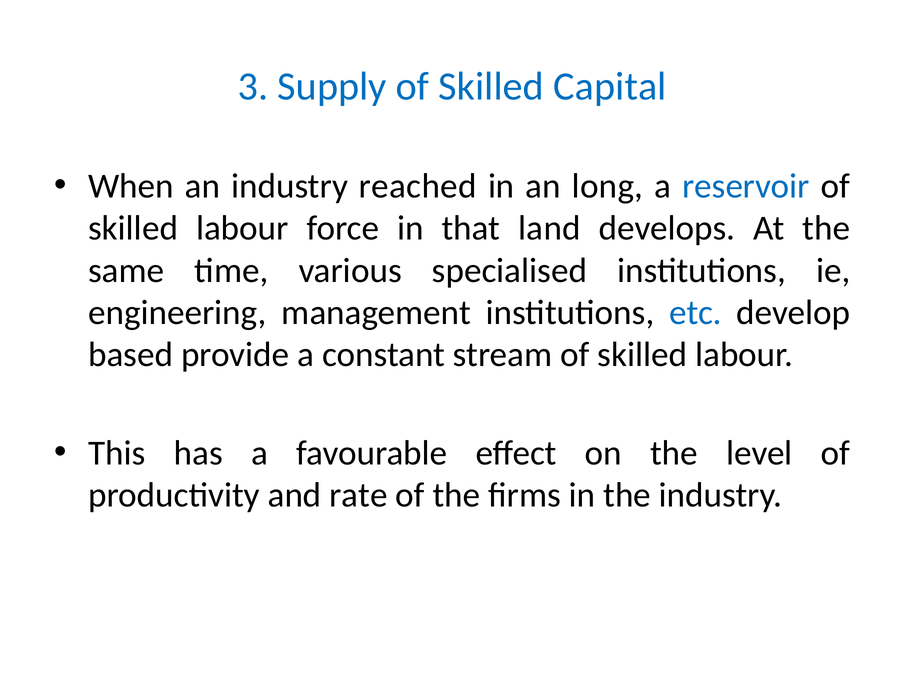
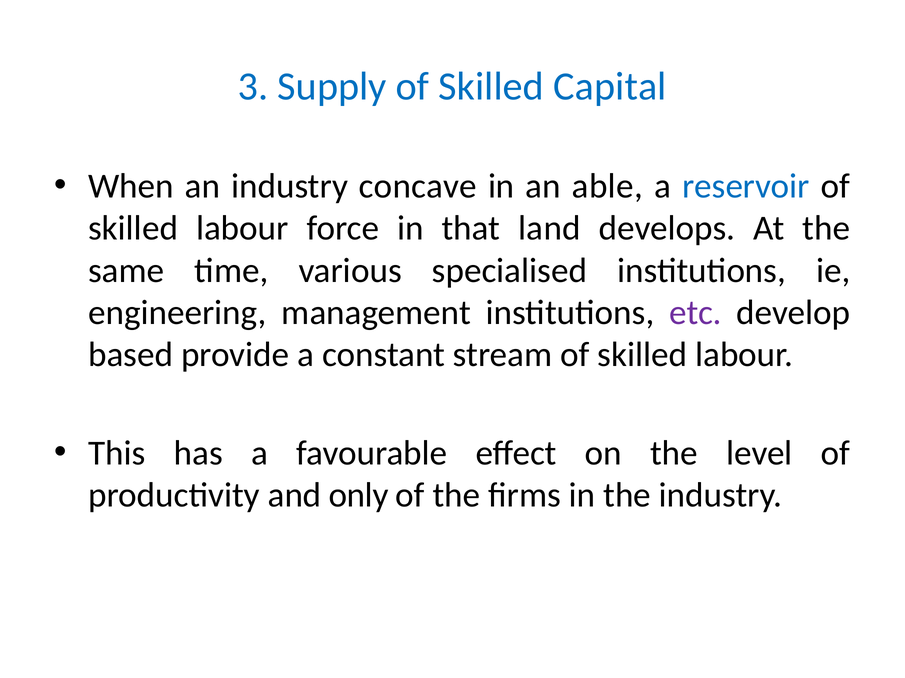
reached: reached -> concave (418, 186)
long: long -> able (607, 186)
etc colour: blue -> purple (696, 313)
rate: rate -> only (359, 496)
